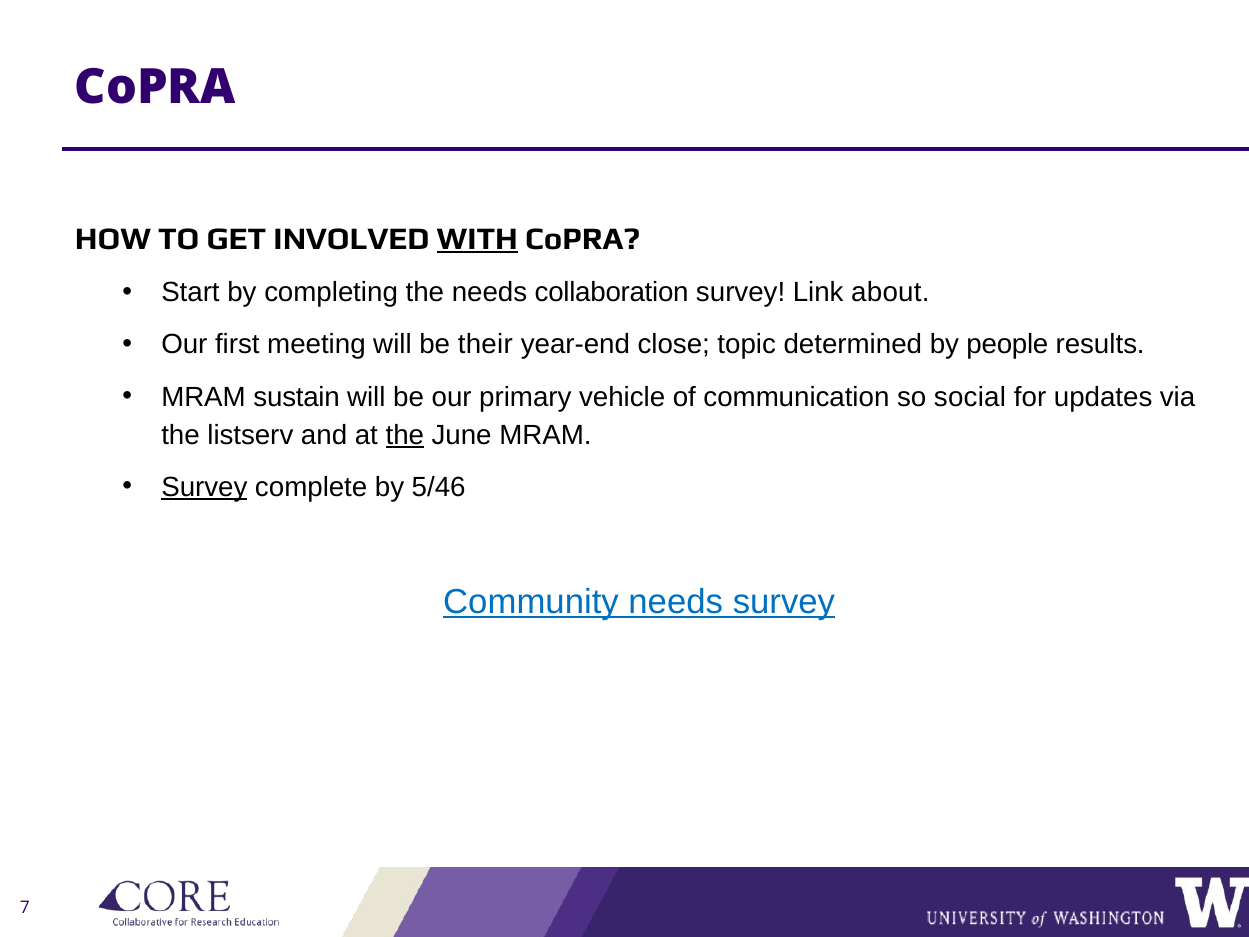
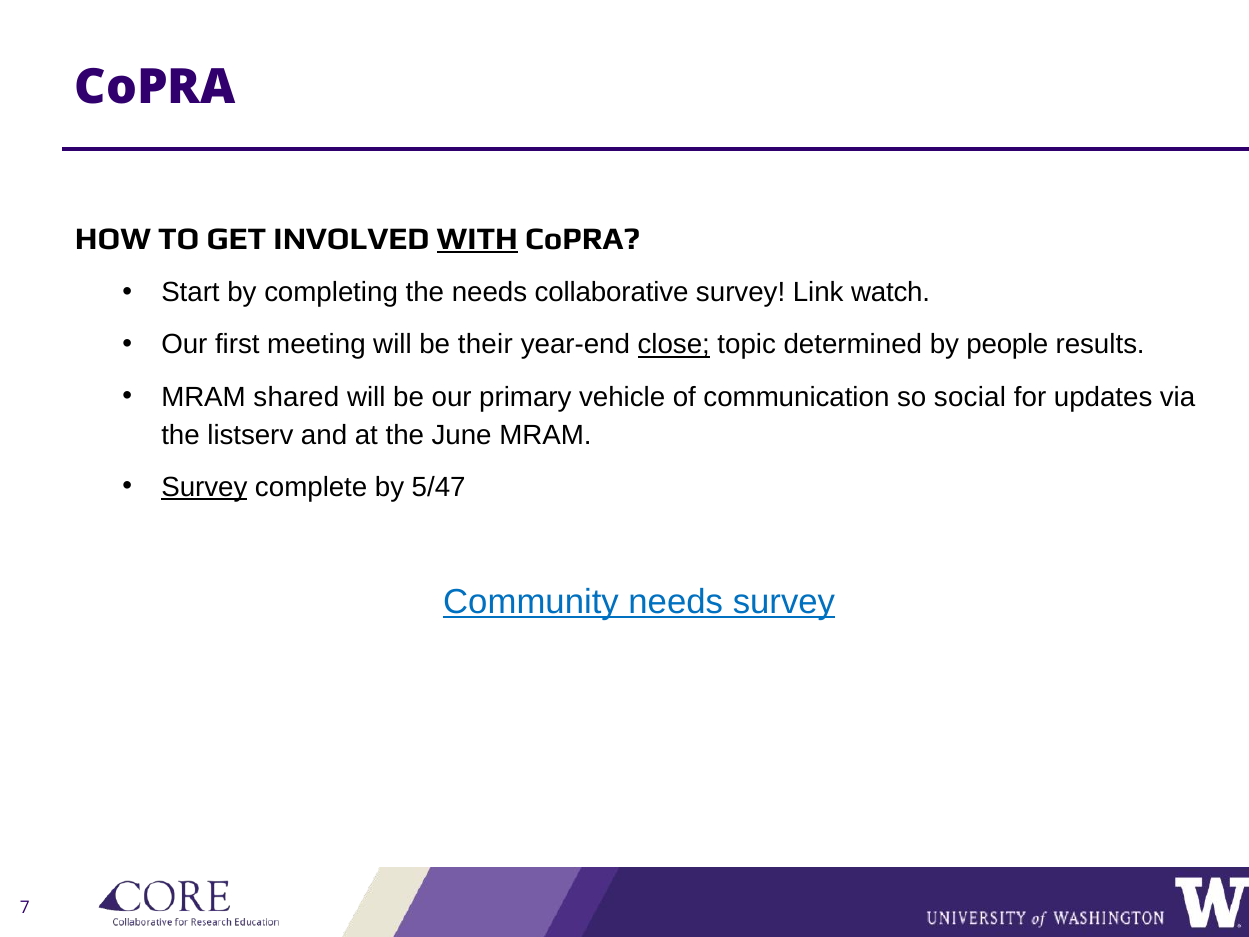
collaboration: collaboration -> collaborative (612, 293)
about: about -> watch (891, 293)
close underline: none -> present (674, 345)
sustain: sustain -> shared (296, 397)
the underline: present -> none (405, 435)
5/46: 5/46 -> 5/47 (439, 487)
